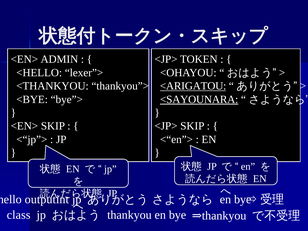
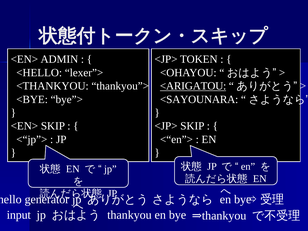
<SAYOUNARA underline: present -> none (199, 99)
outputint: outputint -> generator (47, 200)
class: class -> input (19, 215)
